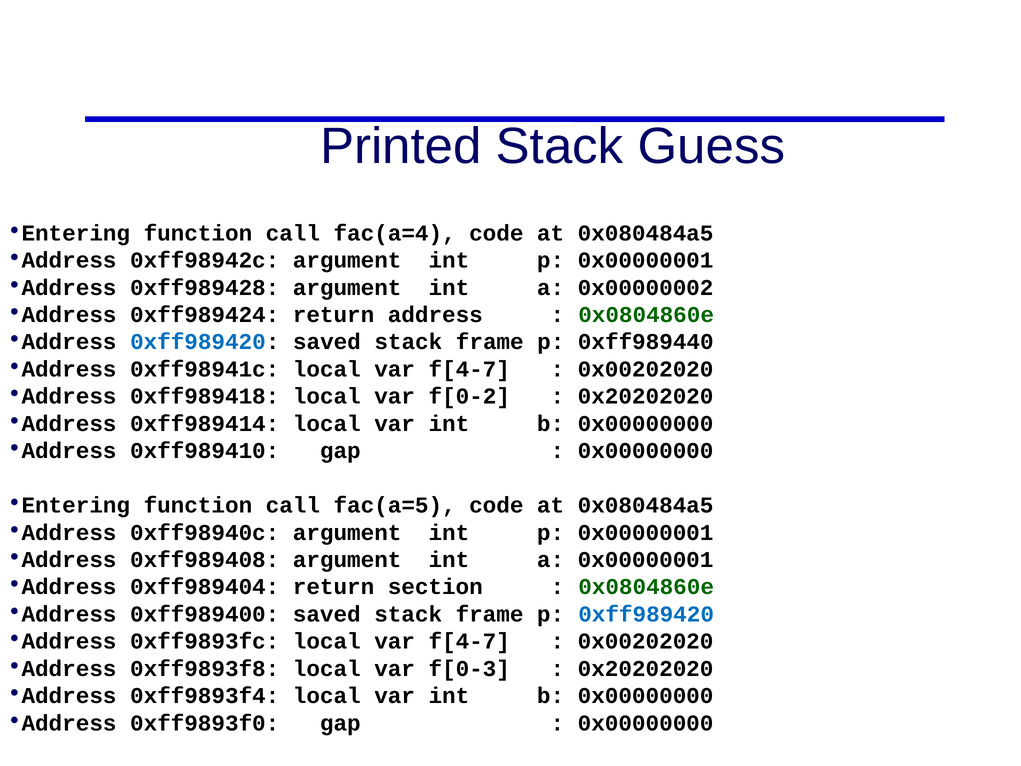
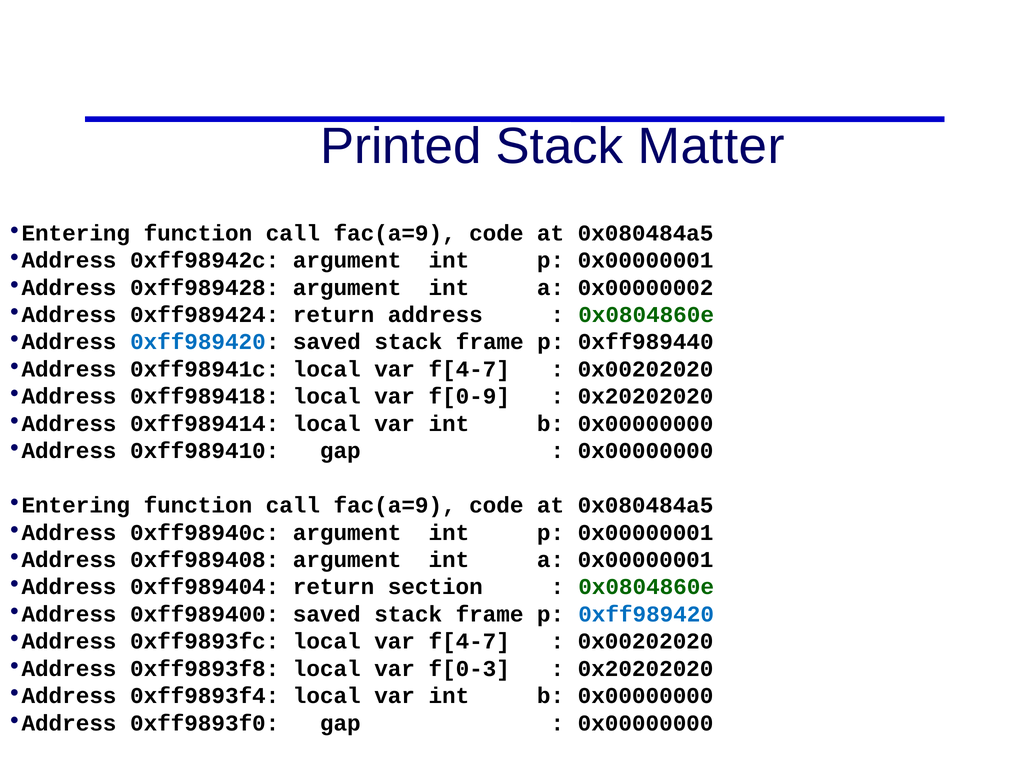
Guess: Guess -> Matter (711, 146)
fac(a=4: fac(a=4 -> fac(a=9 (395, 233)
f[0-2: f[0-2 -> f[0-9 (469, 396)
fac(a=5: fac(a=5 -> fac(a=9 (395, 505)
